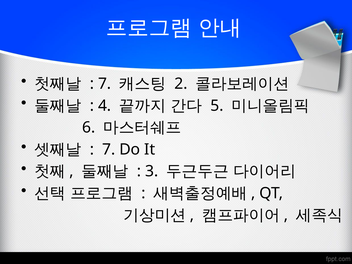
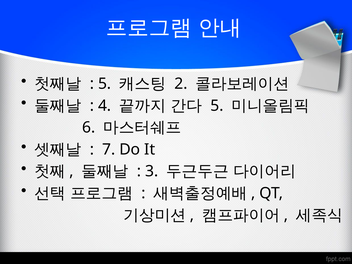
7: 7 -> 5 (105, 84)
